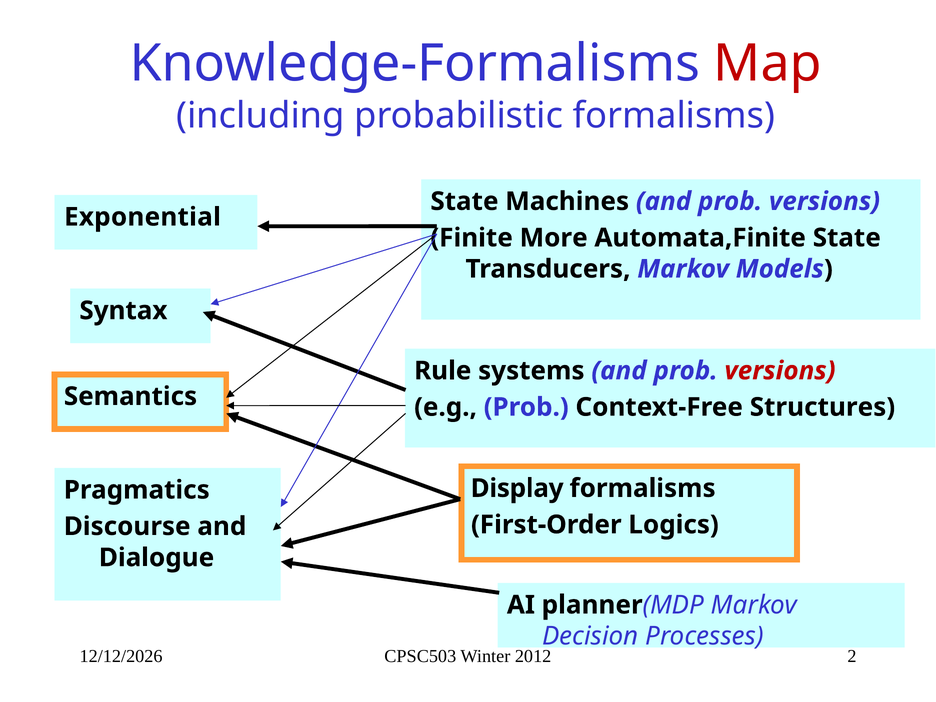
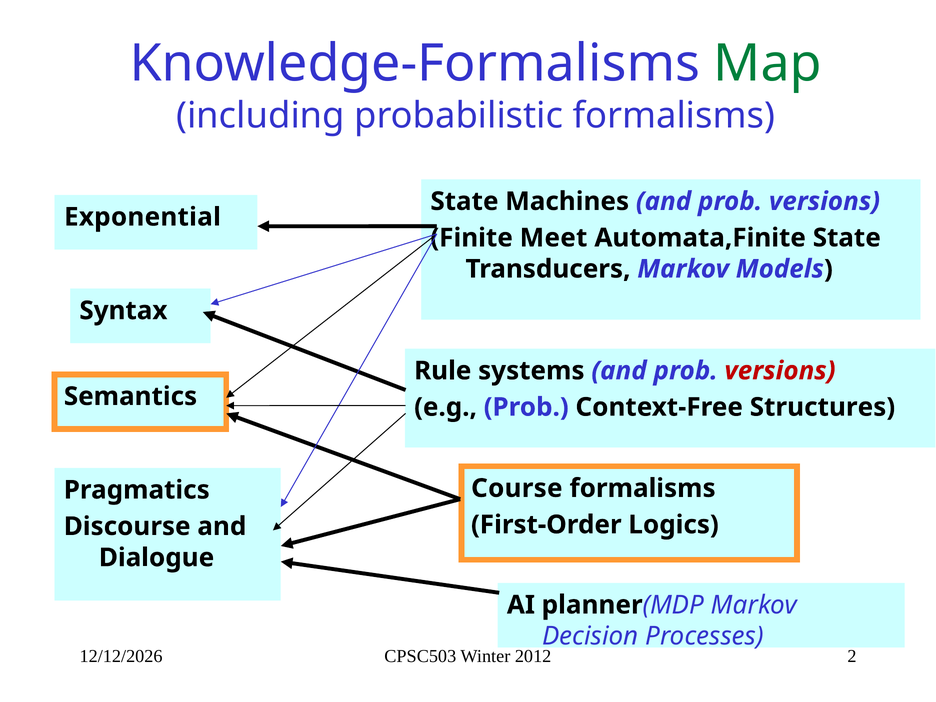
Map colour: red -> green (768, 64)
More: More -> Meet (554, 238)
Display: Display -> Course (517, 488)
